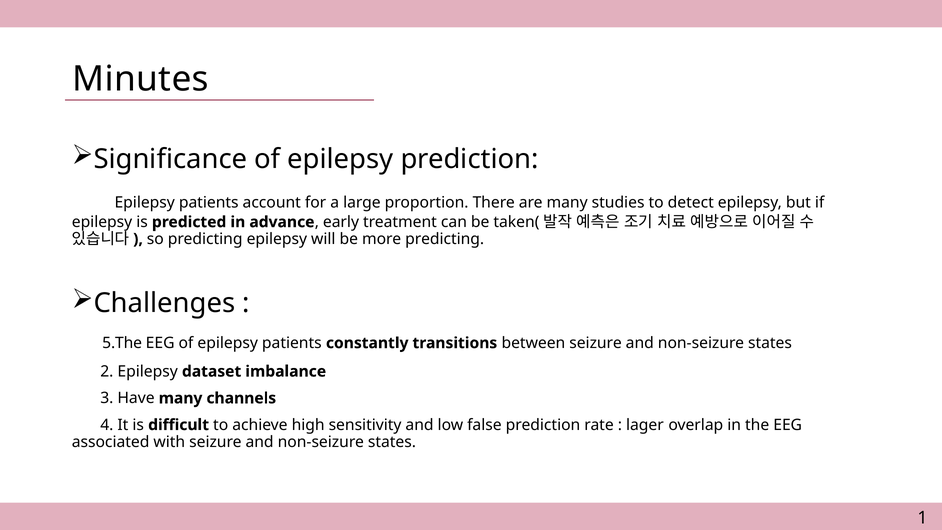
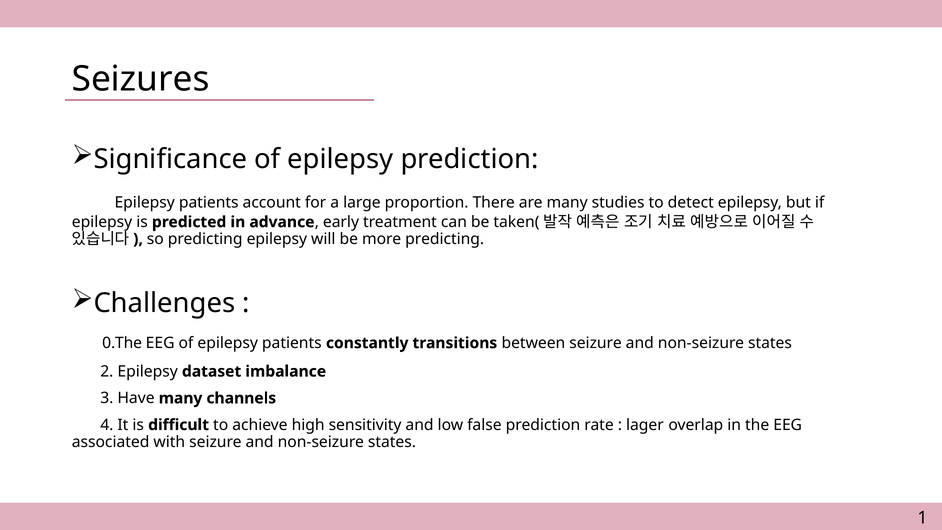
Minutes: Minutes -> Seizures (141, 79)
5.The: 5.The -> 0.The (122, 343)
